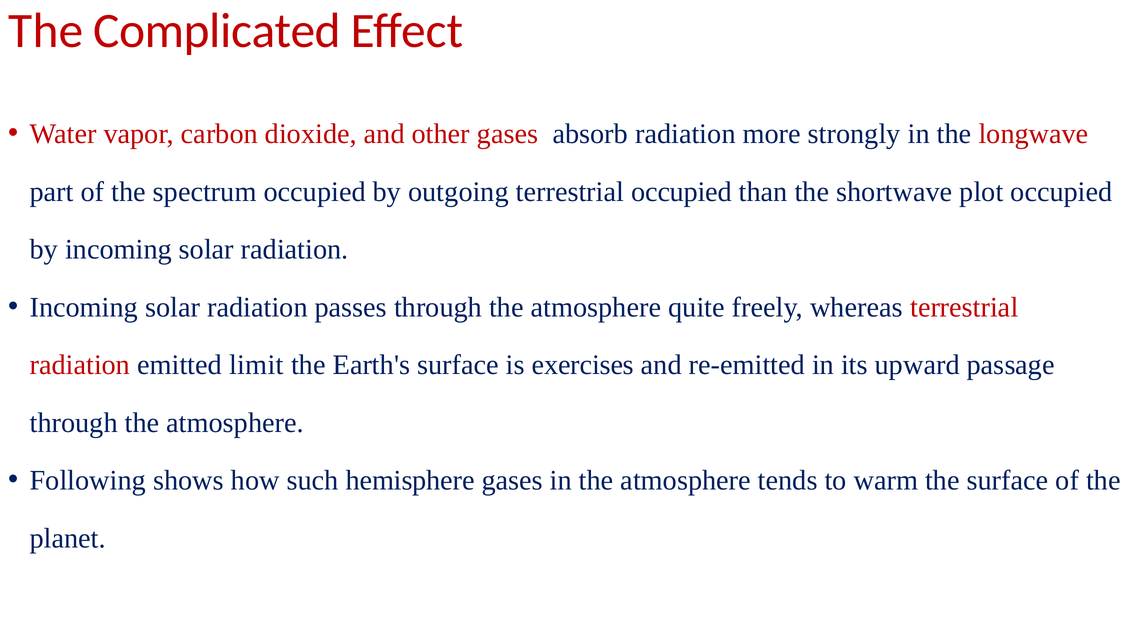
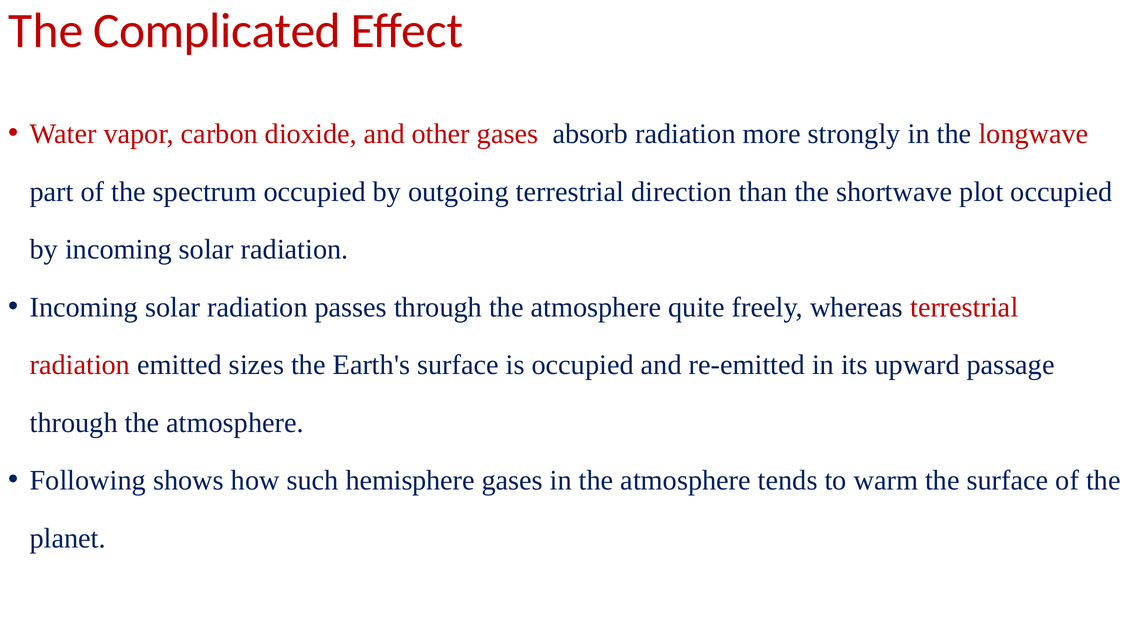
terrestrial occupied: occupied -> direction (682, 192)
limit: limit -> sizes (257, 365)
is exercises: exercises -> occupied (583, 365)
